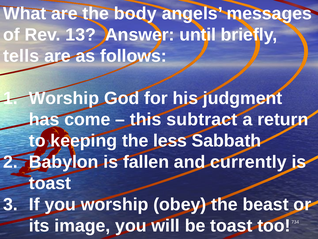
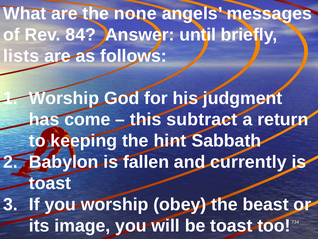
body: body -> none (135, 13)
13: 13 -> 84 (81, 35)
tells: tells -> lists (21, 56)
less: less -> hint (170, 141)
